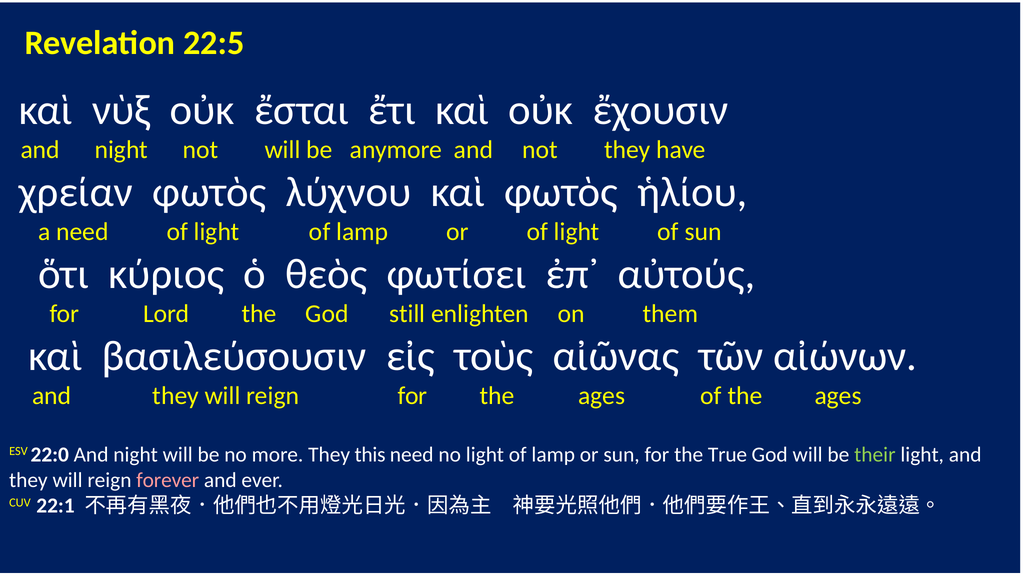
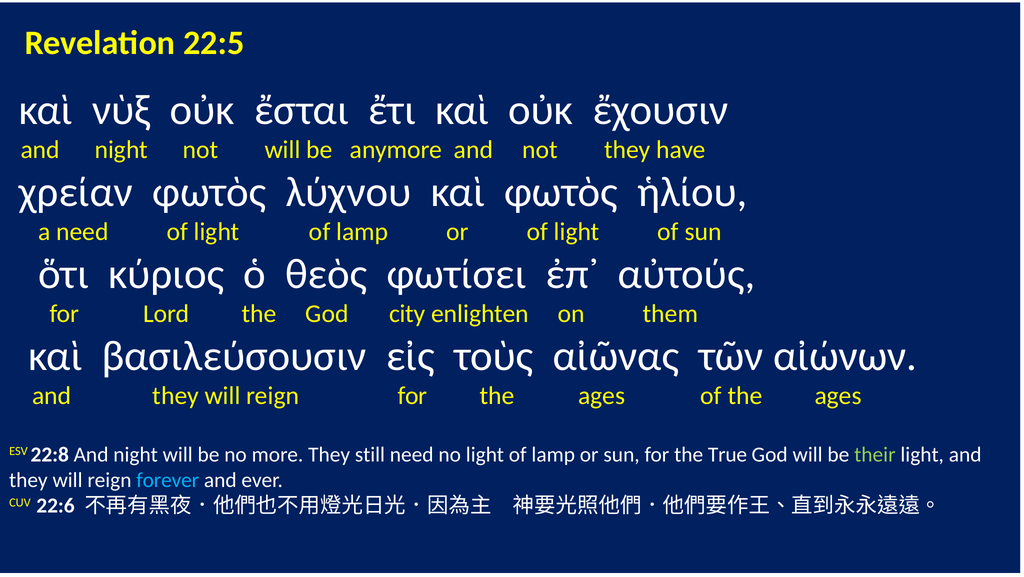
still: still -> city (407, 314)
22:0: 22:0 -> 22:8 (50, 455)
this: this -> still (370, 455)
forever colour: pink -> light blue (168, 481)
22:1: 22:1 -> 22:6 (56, 506)
